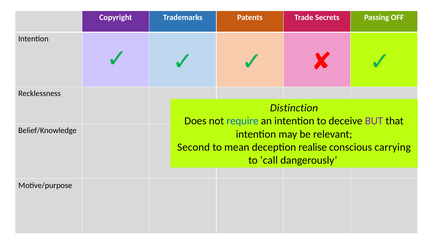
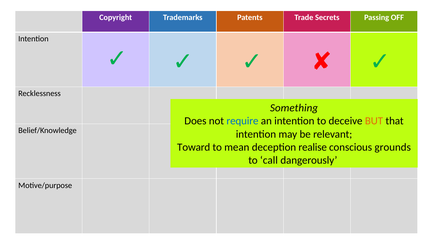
Distinction: Distinction -> Something (294, 108)
BUT colour: purple -> orange (374, 121)
Second: Second -> Toward (194, 147)
carrying: carrying -> grounds (393, 147)
